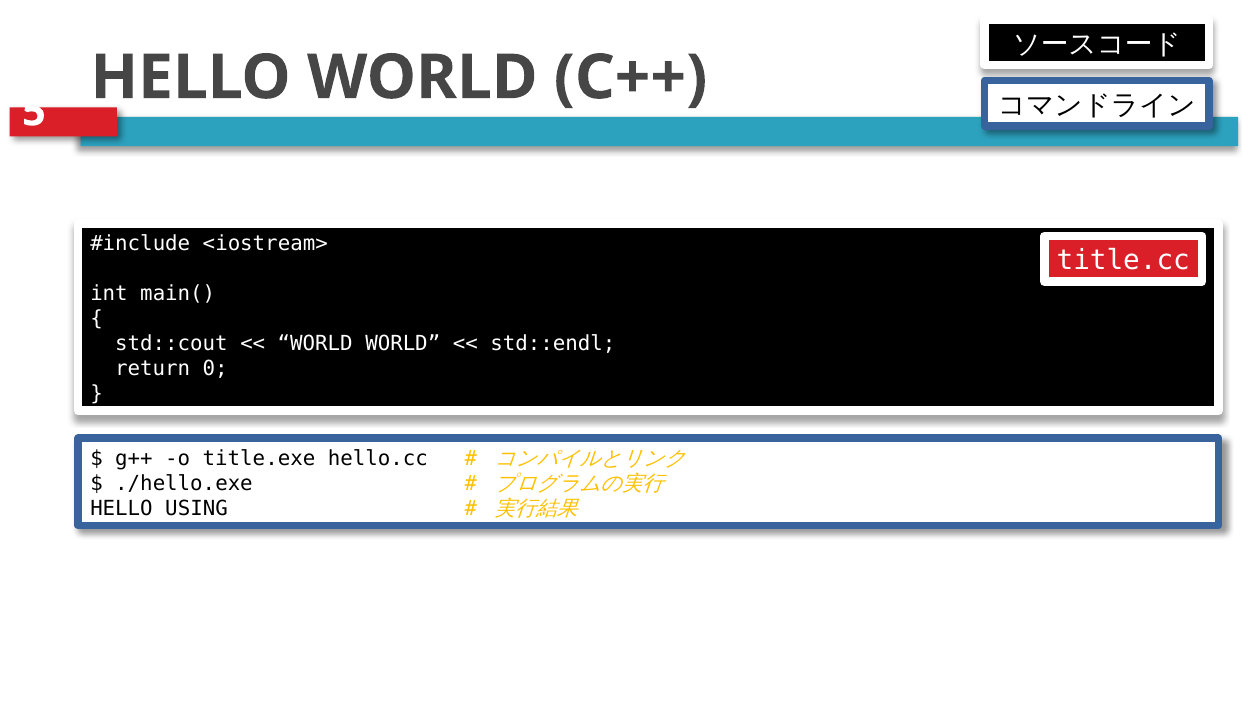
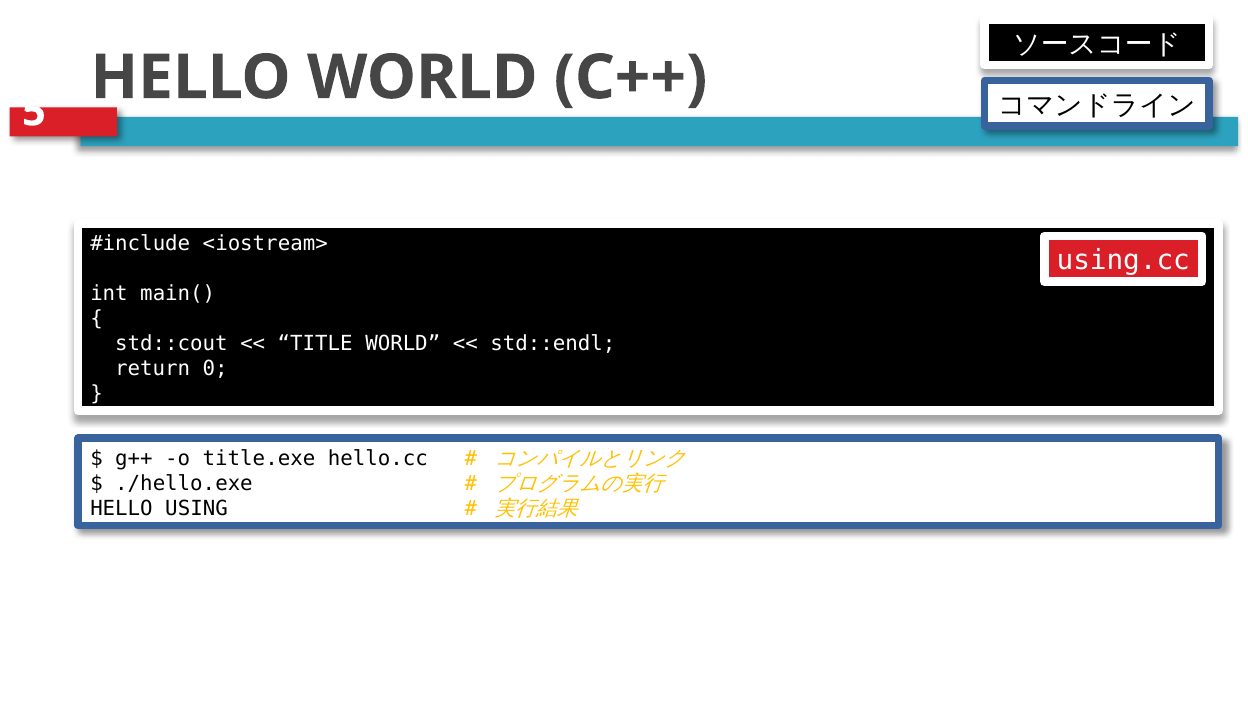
title.cc: title.cc -> using.cc (1123, 261)
WORLD: WORLD -> TITLE (315, 344)
